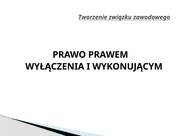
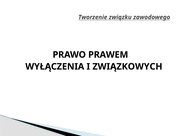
WYKONUJĄCYM: WYKONUJĄCYM -> ZWIĄZKOWYCH (127, 66)
